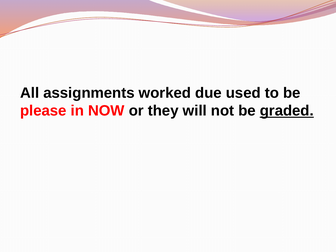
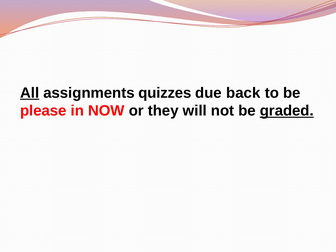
All underline: none -> present (30, 93)
worked: worked -> quizzes (165, 93)
used: used -> back (243, 93)
